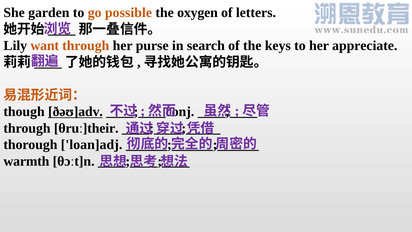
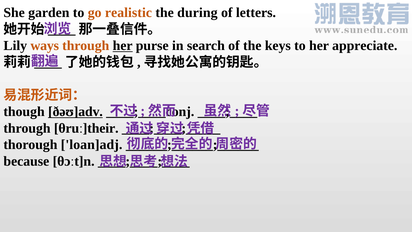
possible: possible -> realistic (128, 13)
oxygen: oxygen -> during (197, 13)
want: want -> ways (45, 46)
her underline: none -> present (123, 46)
warmth: warmth -> because (26, 161)
